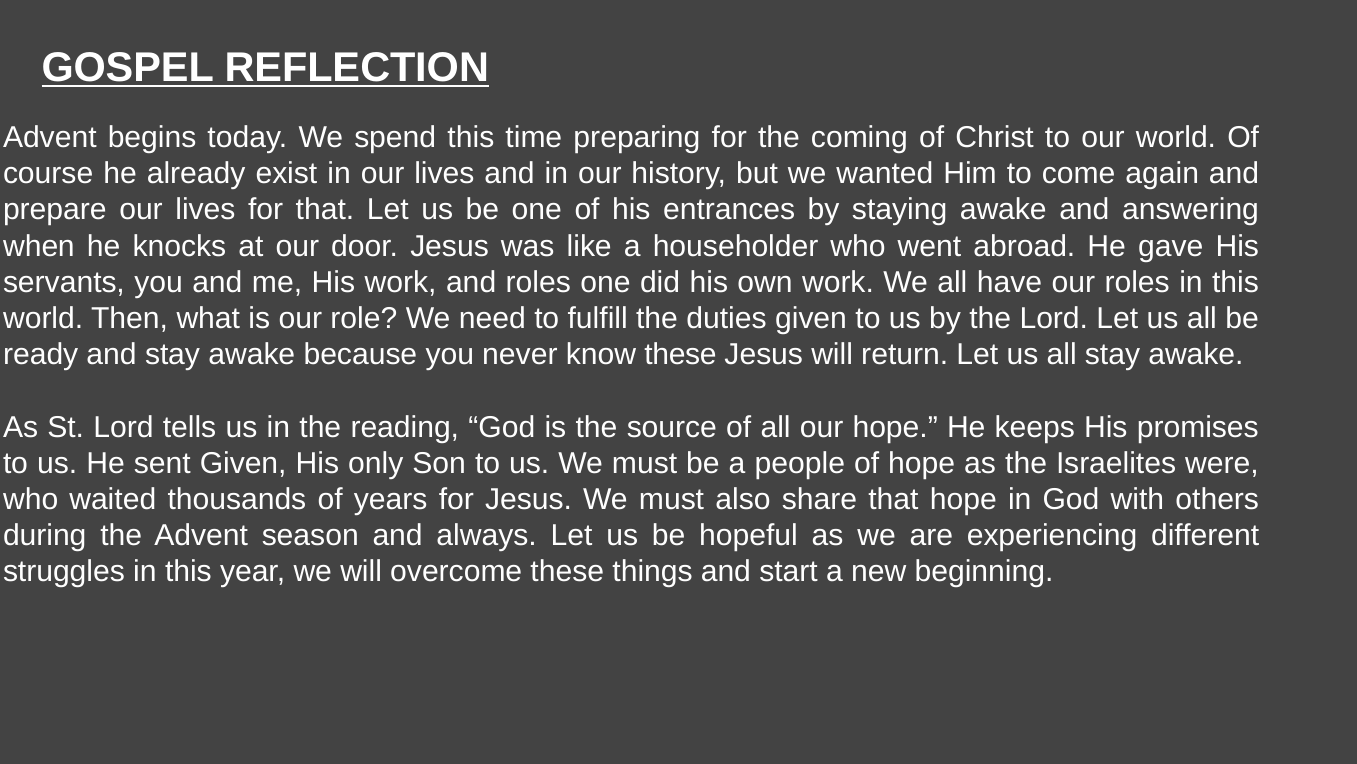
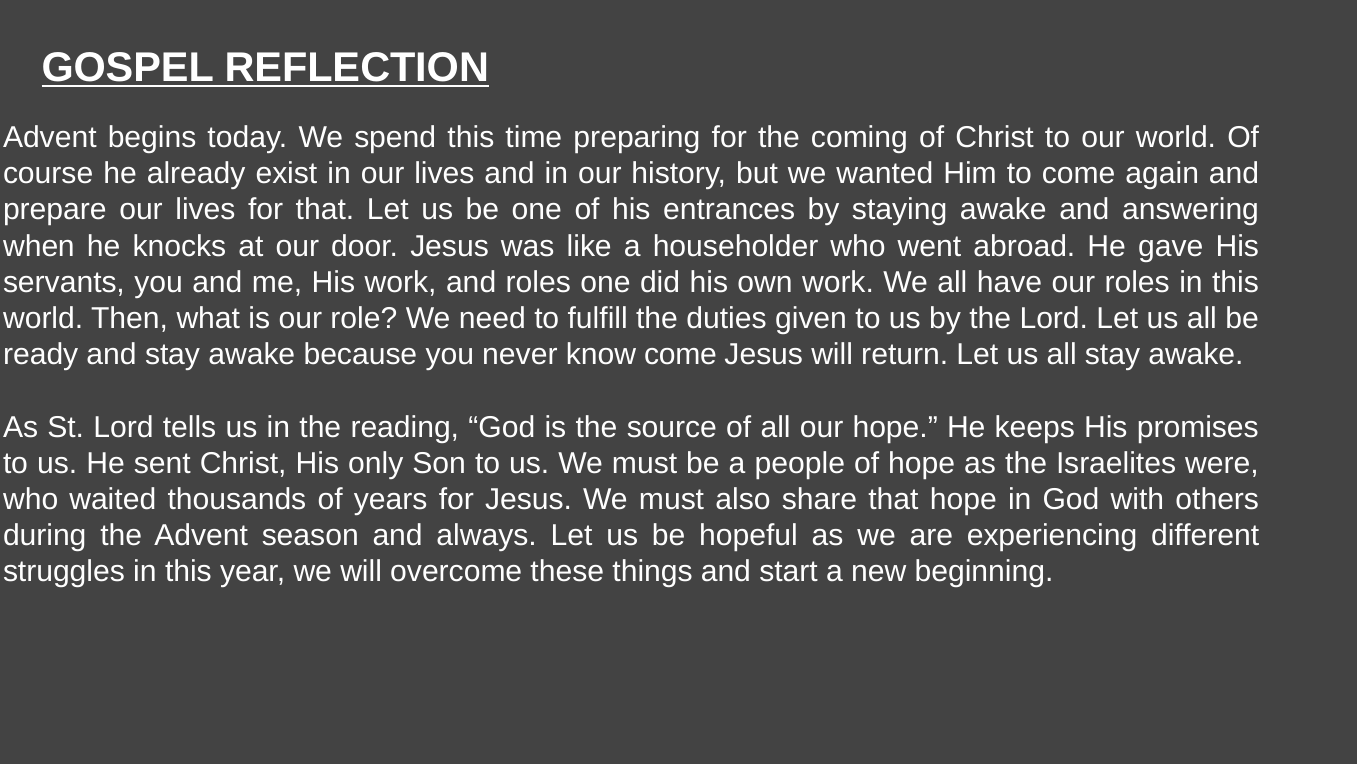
know these: these -> come (681, 355)
sent Given: Given -> Christ (243, 463)
